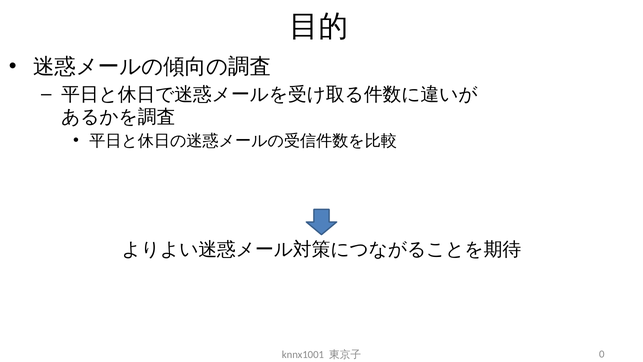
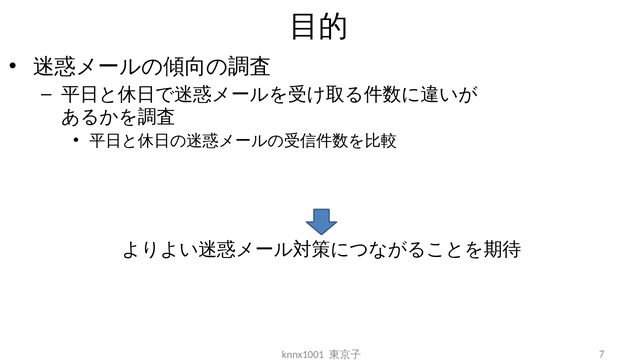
0: 0 -> 7 (602, 354)
